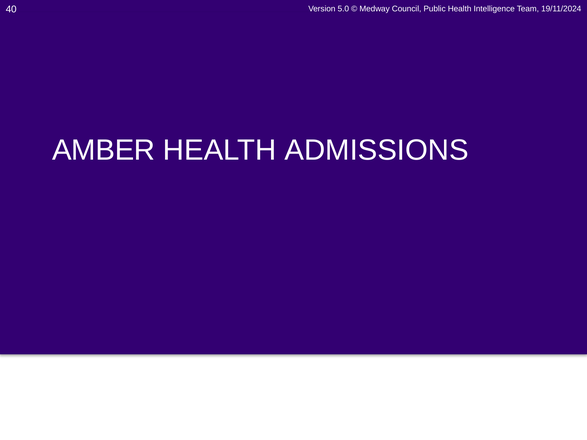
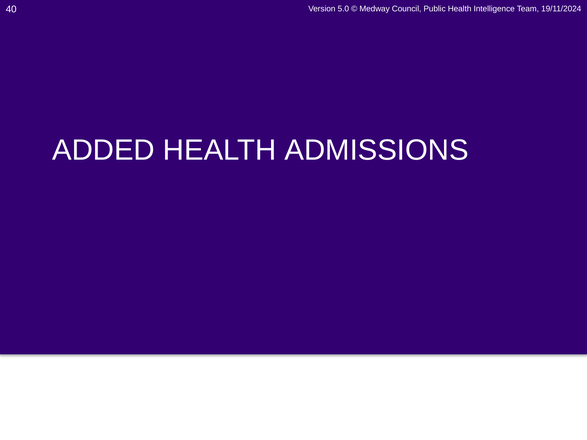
AMBER: AMBER -> ADDED (103, 150)
